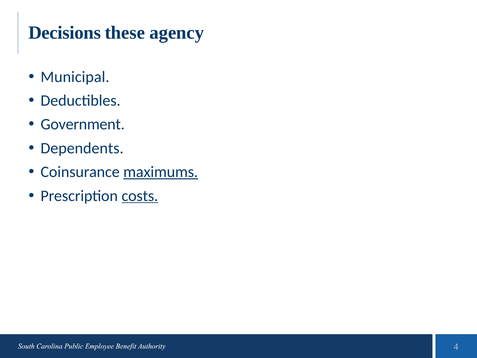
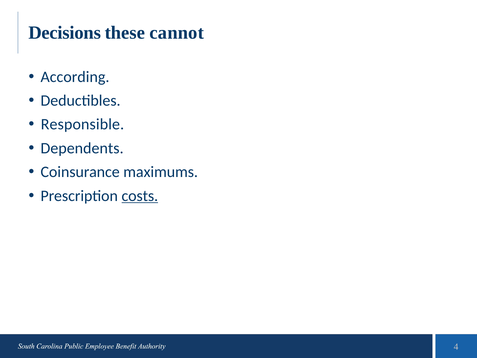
agency: agency -> cannot (177, 33)
Municipal: Municipal -> According (75, 77)
Government: Government -> Responsible (82, 124)
maximums underline: present -> none (161, 172)
